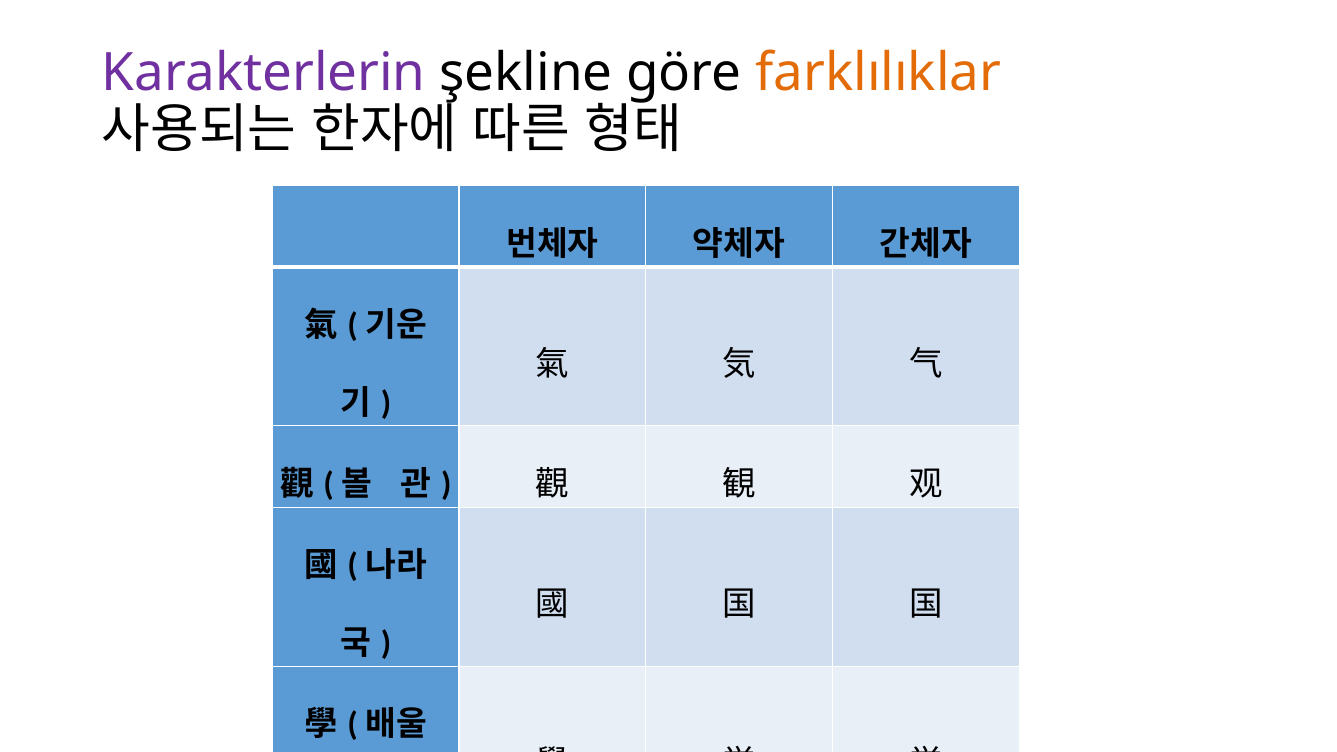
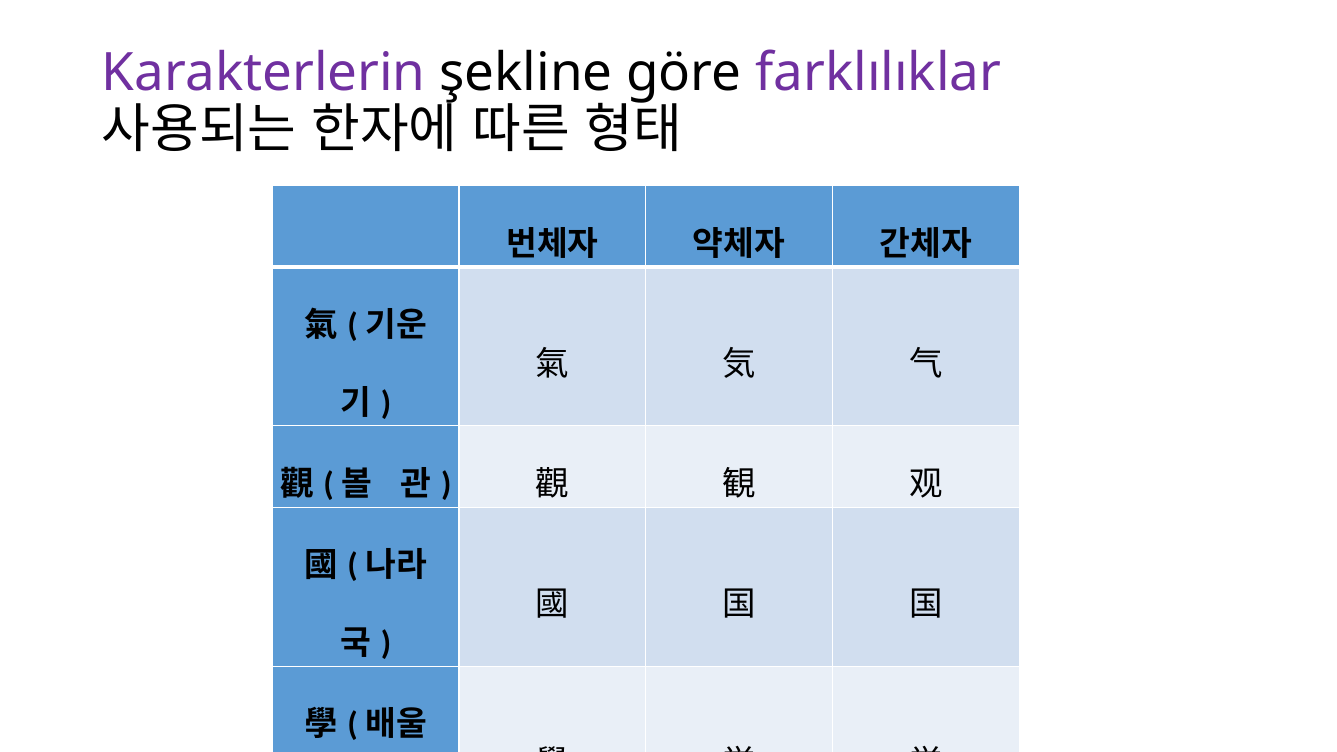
farklılıklar colour: orange -> purple (878, 73)
